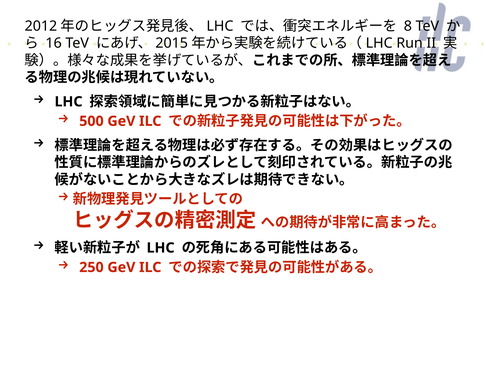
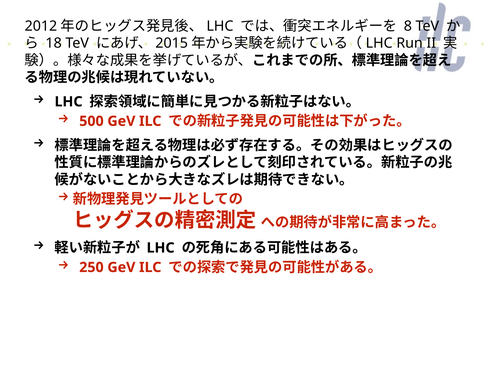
16: 16 -> 18 (54, 43)
